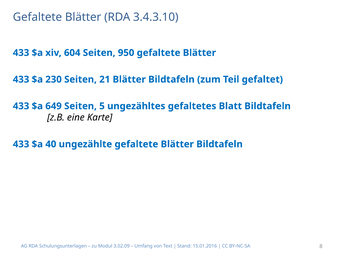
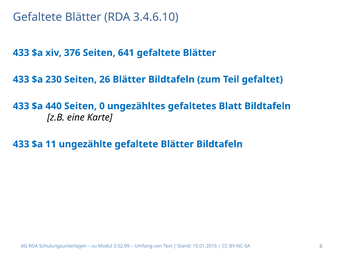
3.4.3.10: 3.4.3.10 -> 3.4.6.10 (156, 17)
604: 604 -> 376 (72, 53)
950: 950 -> 641 (126, 53)
21: 21 -> 26 (105, 80)
649: 649 -> 440 (54, 106)
5: 5 -> 0 (102, 106)
40: 40 -> 11 (51, 144)
